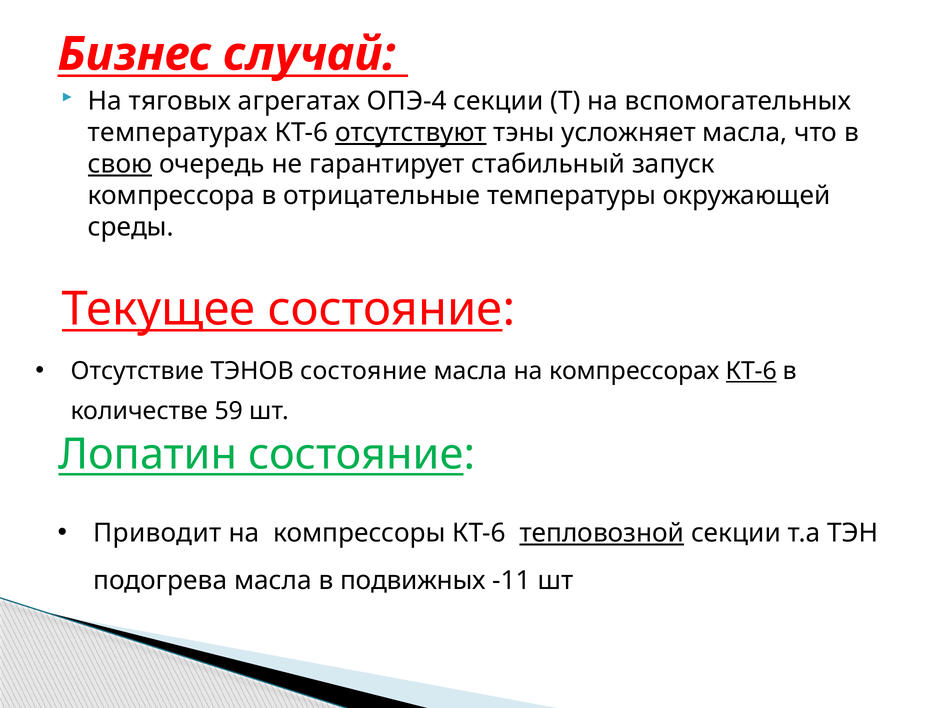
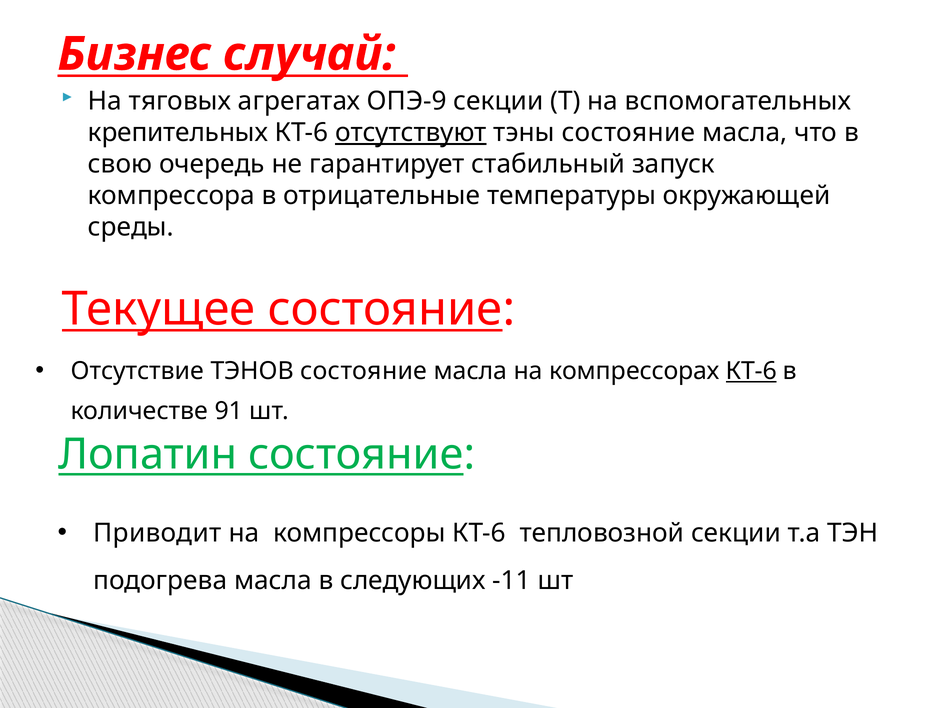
ОПЭ-4: ОПЭ-4 -> ОПЭ-9 (407, 101)
температурах: температурах -> крепительных (178, 133)
тэны усложняет: усложняет -> состояние (628, 133)
свою underline: present -> none (120, 164)
59: 59 -> 91 (229, 411)
тепловозной underline: present -> none (602, 533)
подвижных: подвижных -> следующих (413, 580)
